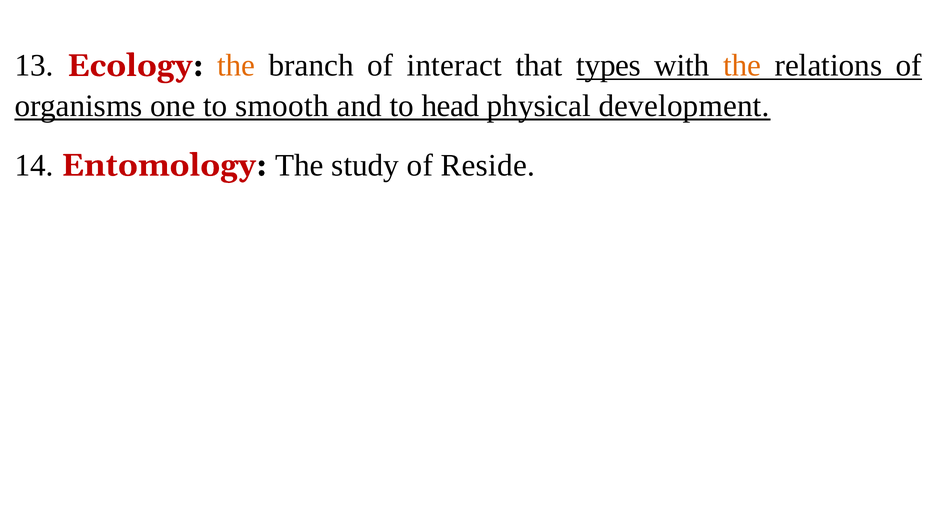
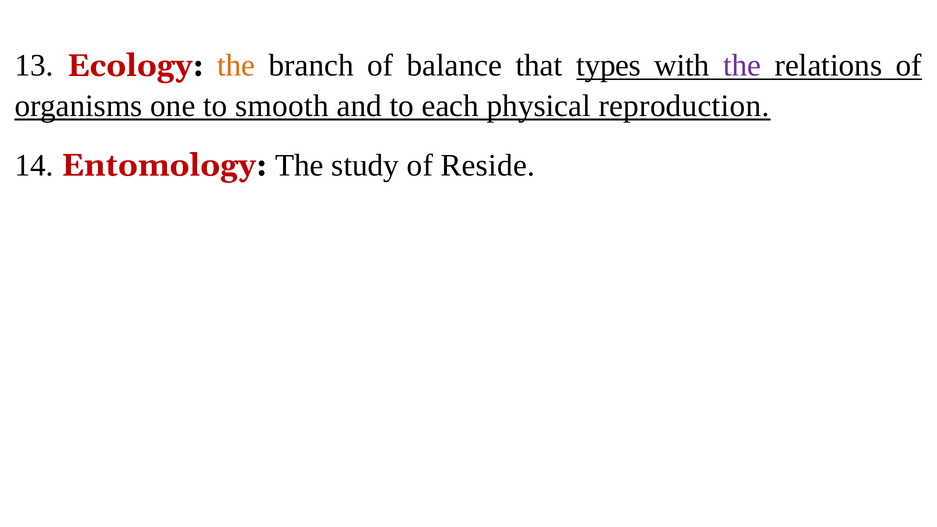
interact: interact -> balance (454, 66)
the colour: orange -> purple (742, 66)
head: head -> each (450, 106)
development: development -> reproduction (684, 106)
